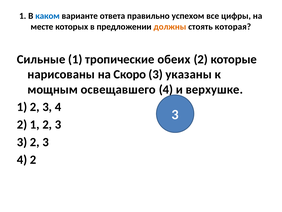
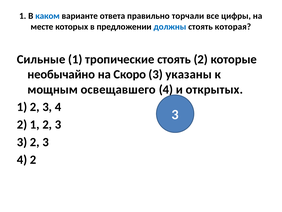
успехом: успехом -> торчали (188, 16)
должны colour: orange -> blue (170, 27)
тропические обеих: обеих -> стоять (174, 59)
нарисованы: нарисованы -> необычайно (61, 74)
верхушке: верхушке -> открытых (214, 89)
